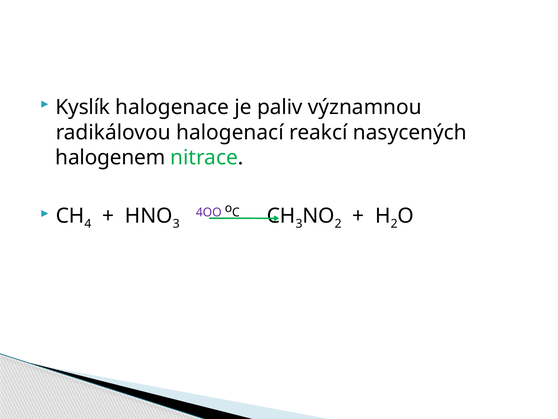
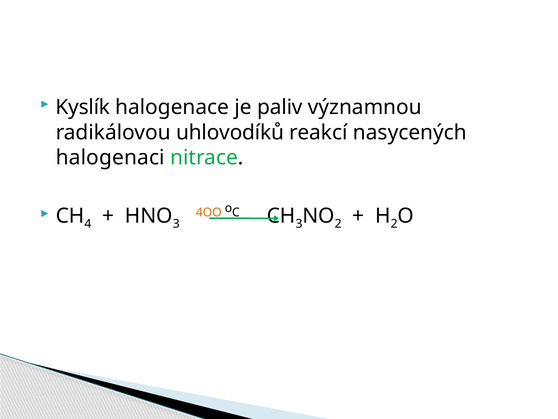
halogenací: halogenací -> uhlovodíků (230, 132)
halogenem: halogenem -> halogenaci (110, 157)
4OO colour: purple -> orange (209, 212)
